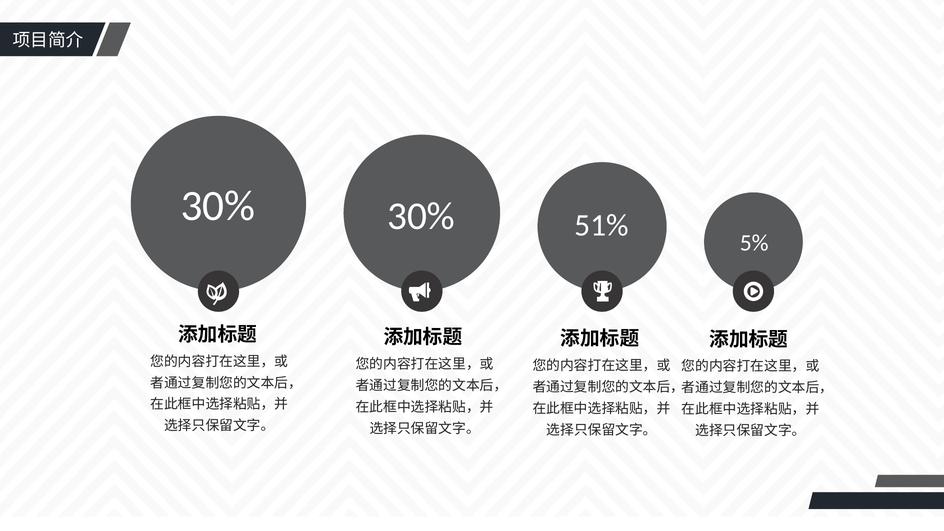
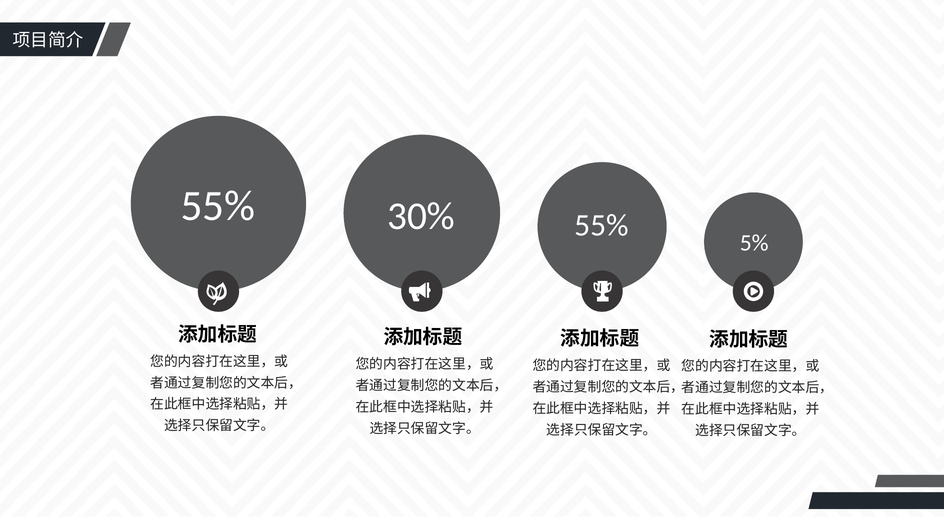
30%: 30% -> 55% (218, 206)
30% 51%: 51% -> 55% (601, 225)
